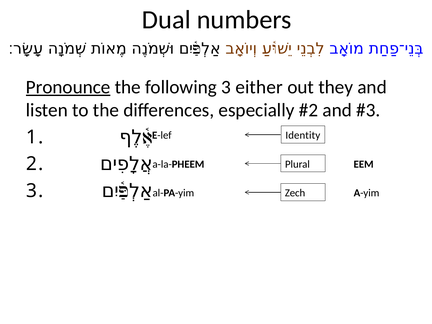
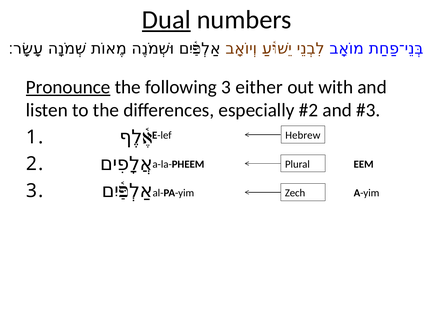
Dual underline: none -> present (166, 20)
they: they -> with (336, 87)
Identity: Identity -> Hebrew (303, 135)
